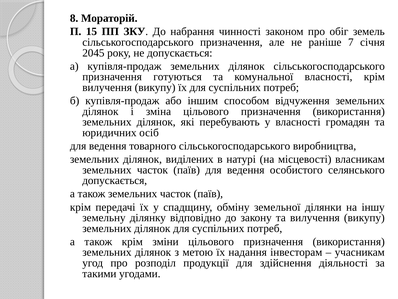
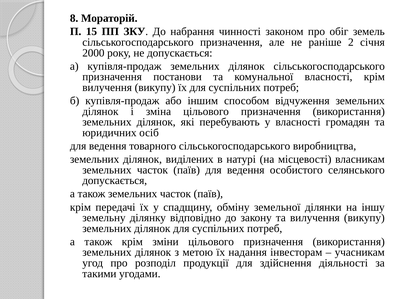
7: 7 -> 2 (351, 42)
2045: 2045 -> 2000 (93, 53)
готуються: готуються -> постанови (178, 77)
